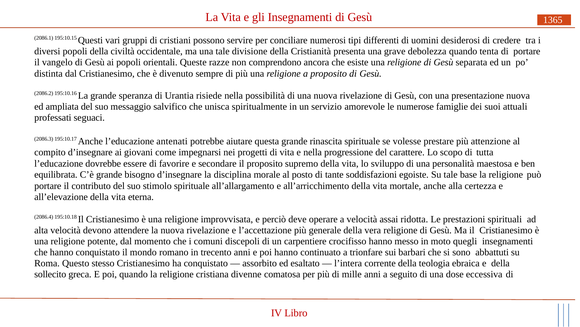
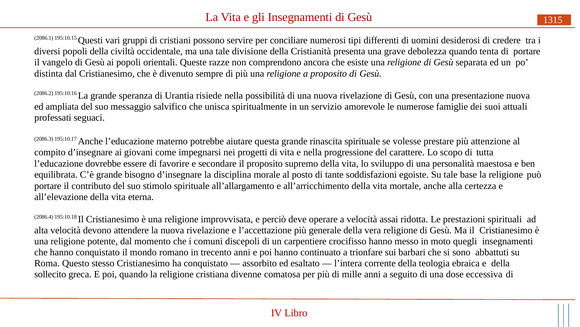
1365: 1365 -> 1315 (553, 20)
antenati: antenati -> materno (172, 141)
